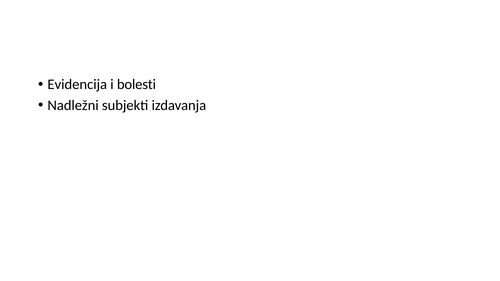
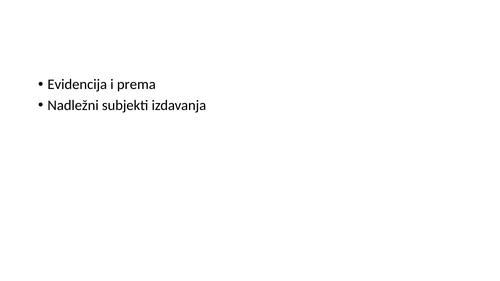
bolesti: bolesti -> prema (136, 85)
